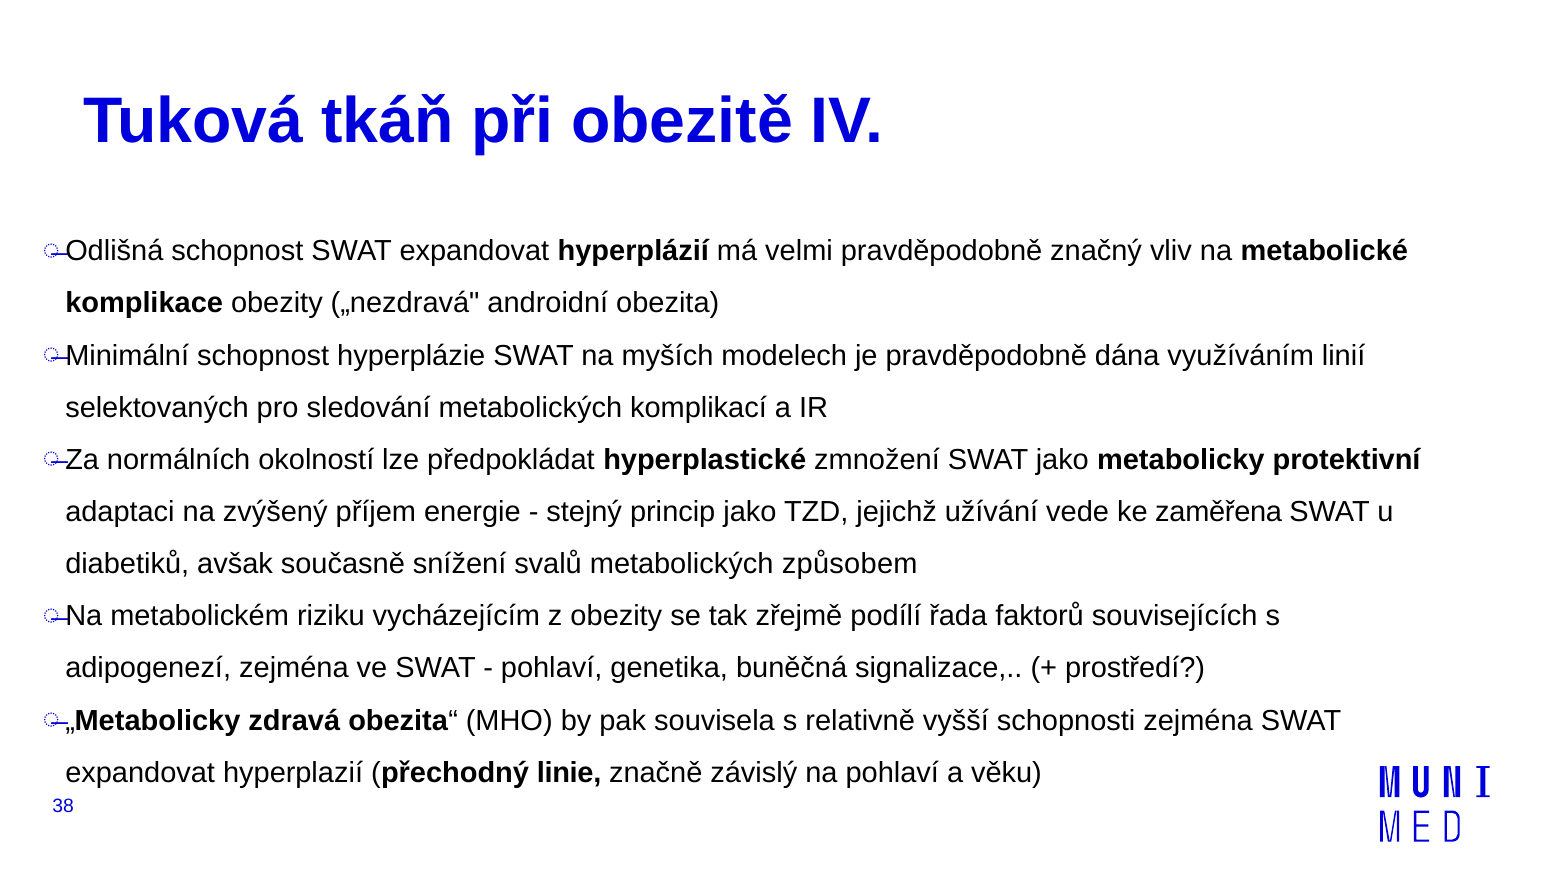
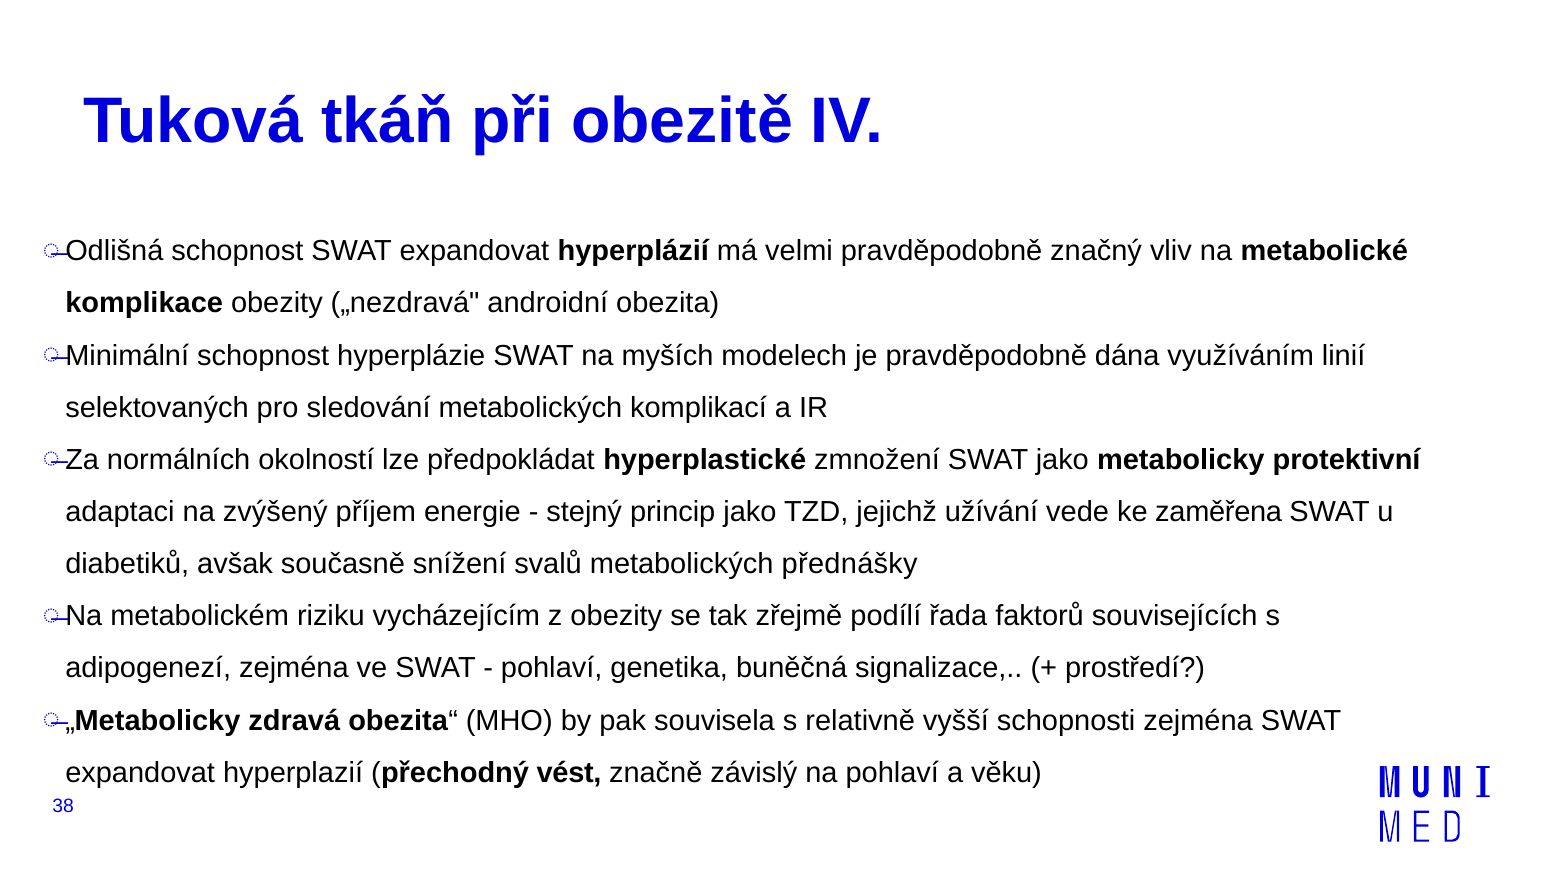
způsobem: způsobem -> přednášky (850, 564)
linie: linie -> vést (569, 773)
